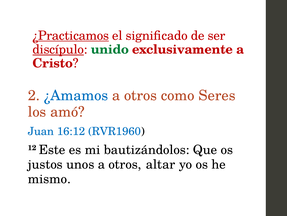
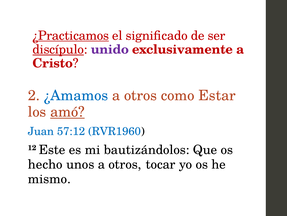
unido colour: green -> purple (110, 49)
Seres: Seres -> Estar (217, 95)
amó underline: none -> present (67, 112)
16:12: 16:12 -> 57:12 (71, 131)
justos: justos -> hecho (45, 164)
altar: altar -> tocar (161, 164)
